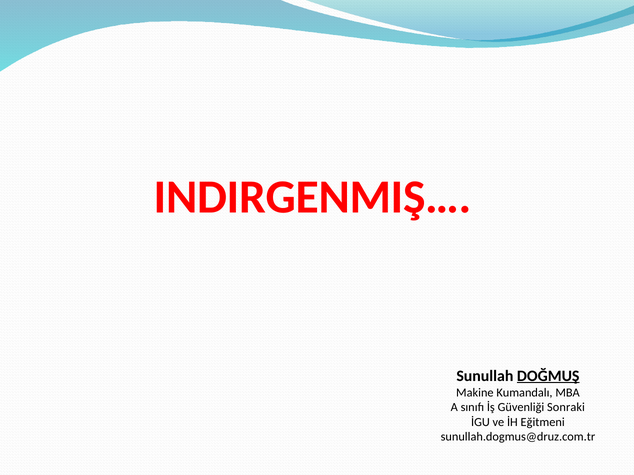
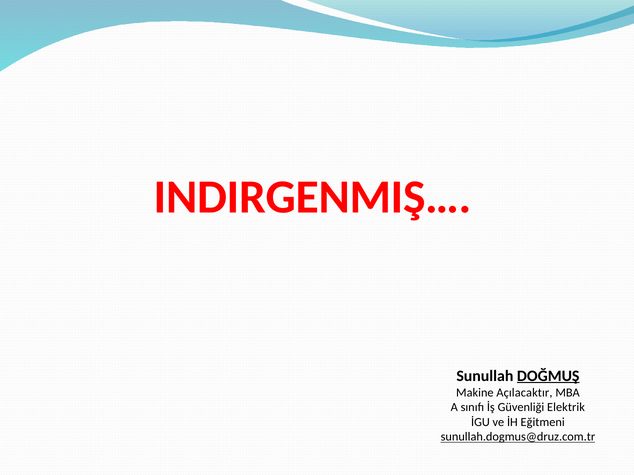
Kumandalı: Kumandalı -> Açılacaktır (524, 393)
Sonraki: Sonraki -> Elektrik (566, 408)
sunullah.dogmus@druz.com.tr underline: none -> present (518, 437)
